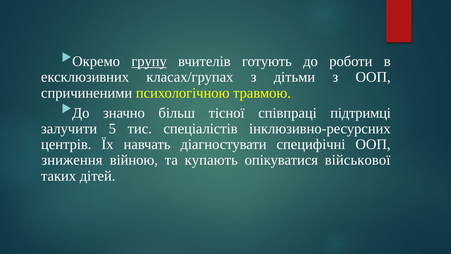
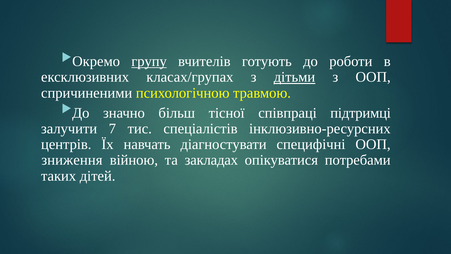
дітьми underline: none -> present (294, 77)
5: 5 -> 7 (112, 128)
купають: купають -> закладах (211, 160)
військової: військової -> потребами (358, 160)
